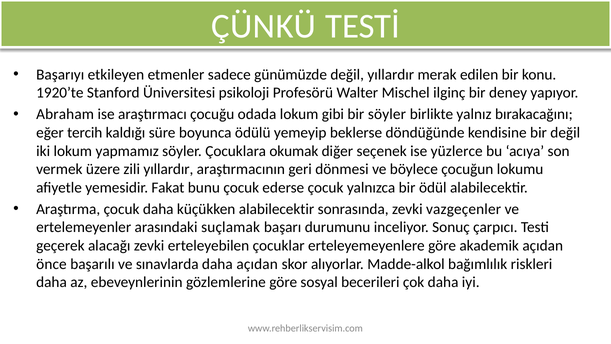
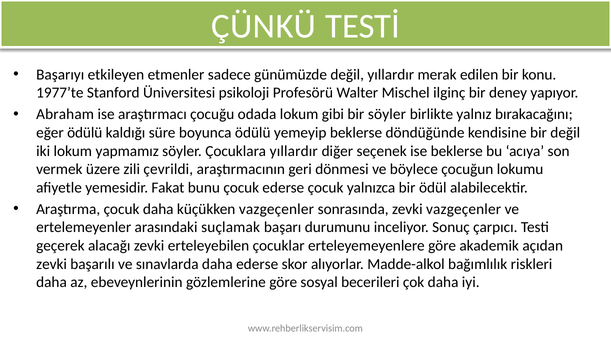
1920’te: 1920’te -> 1977’te (60, 93)
eğer tercih: tercih -> ödülü (85, 133)
Çocuklara okumak: okumak -> yıllardır (294, 151)
ise yüzlerce: yüzlerce -> beklerse (457, 151)
zili yıllardır: yıllardır -> çevrildi (168, 169)
küçükken alabilecektir: alabilecektir -> vazgeçenler (276, 209)
önce: önce -> zevki (52, 264)
daha açıdan: açıdan -> ederse (257, 264)
